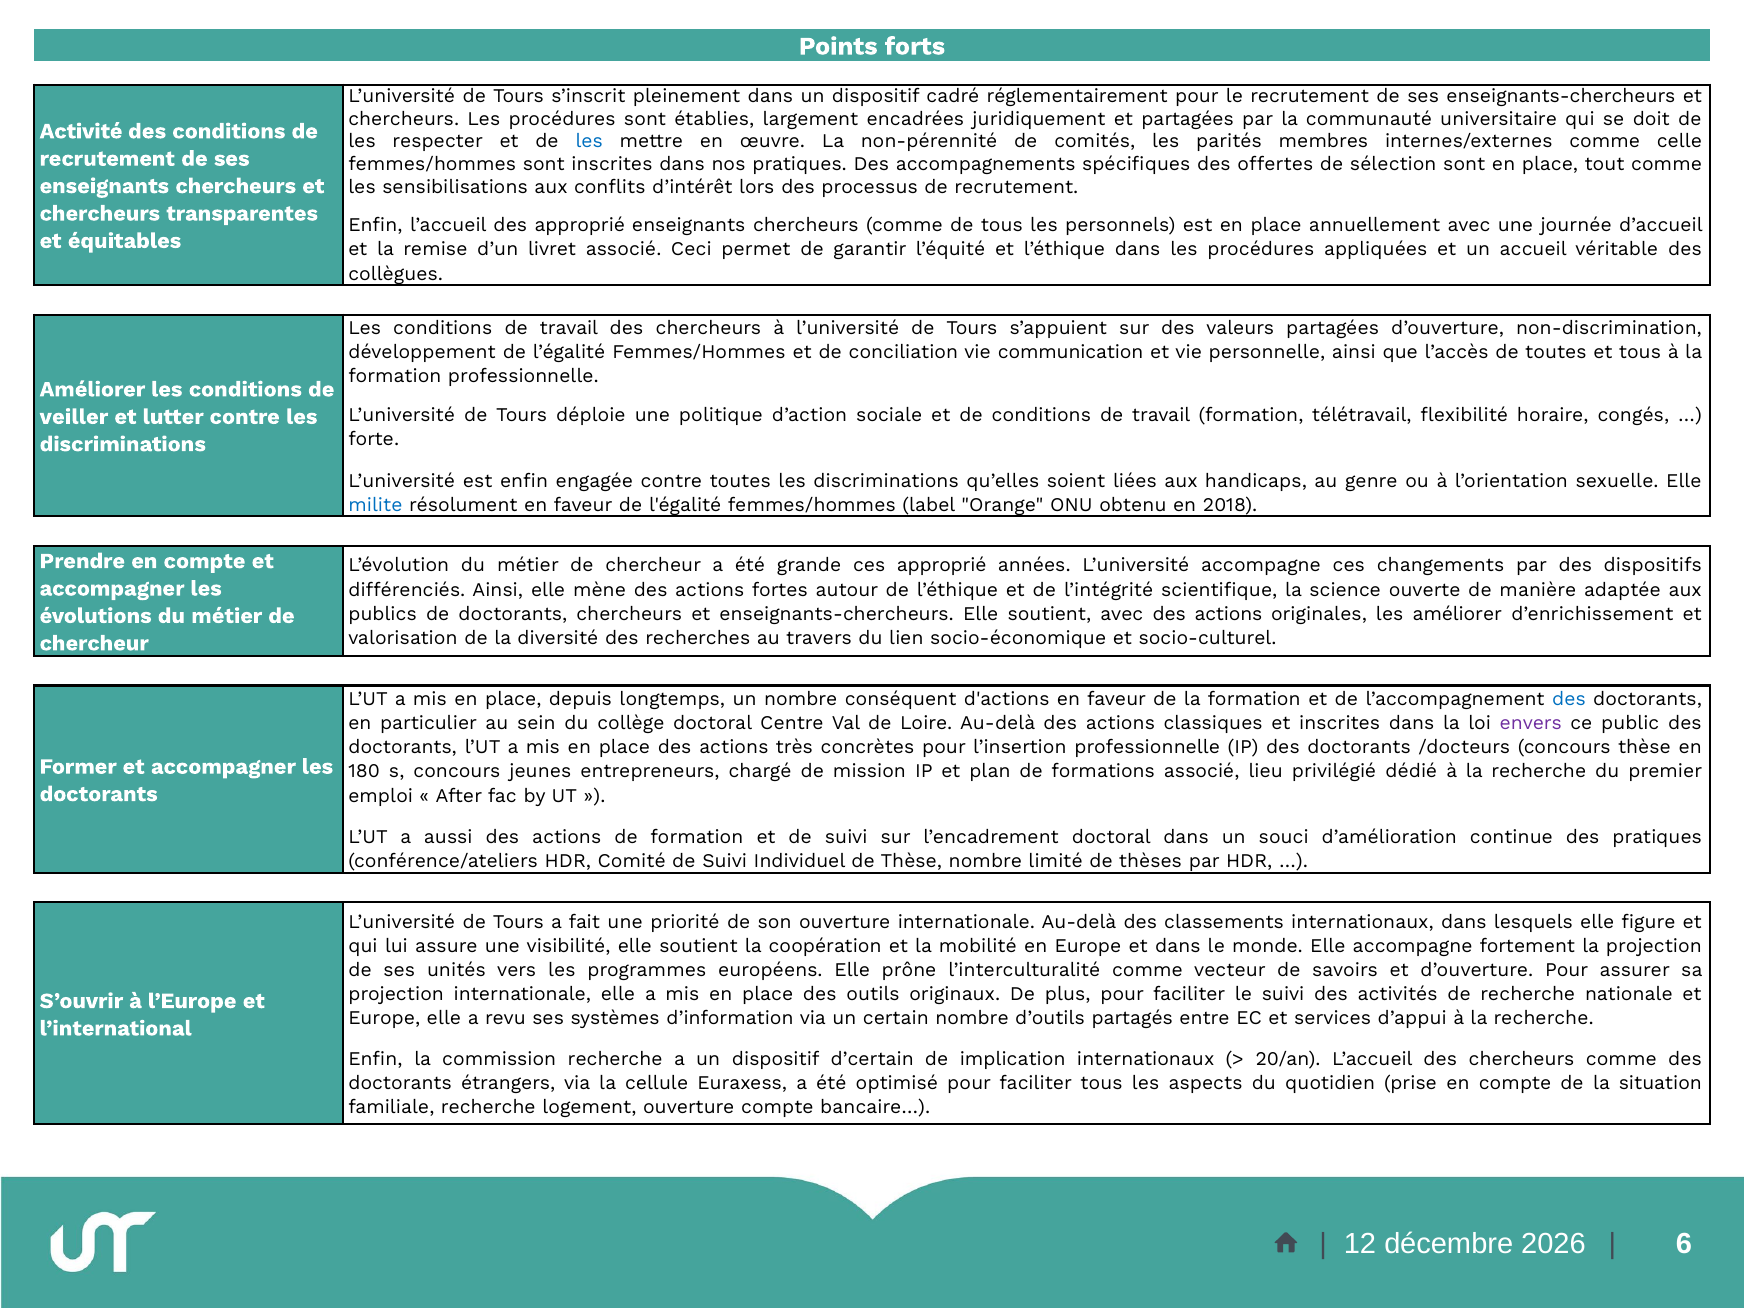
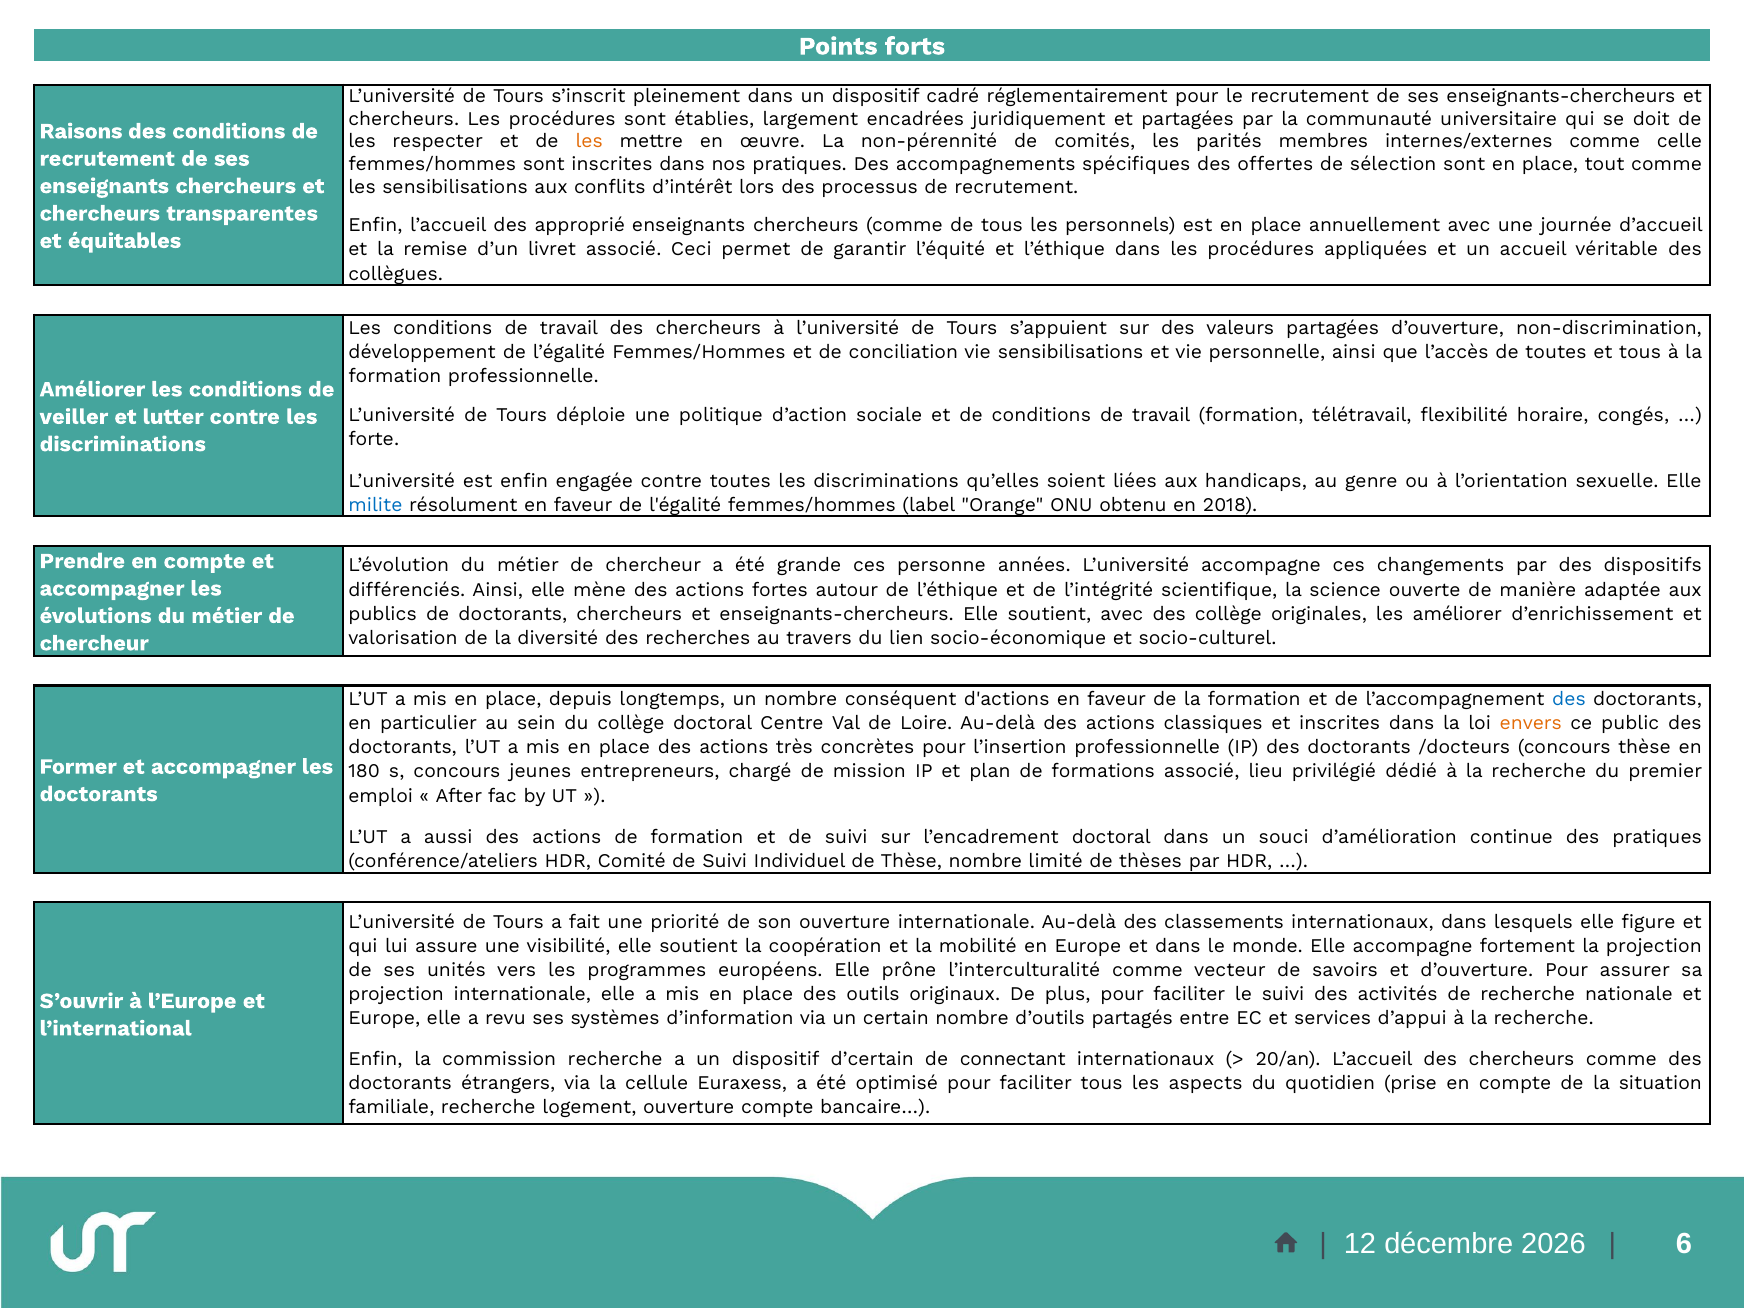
Activité: Activité -> Raisons (81, 131)
les colour: blue -> orange (589, 142)
vie communication: communication -> sensibilisations (1071, 352)
ces approprié: approprié -> personne (942, 566)
avec des actions: actions -> collège (1228, 614)
envers colour: purple -> orange (1531, 723)
implication: implication -> connectant (1013, 1059)
